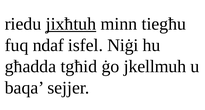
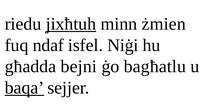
tiegħu: tiegħu -> żmien (164, 24)
tgħid: tgħid -> bejni (79, 67)
jkellmuh: jkellmuh -> bagħatlu (155, 67)
baqa underline: none -> present (24, 88)
